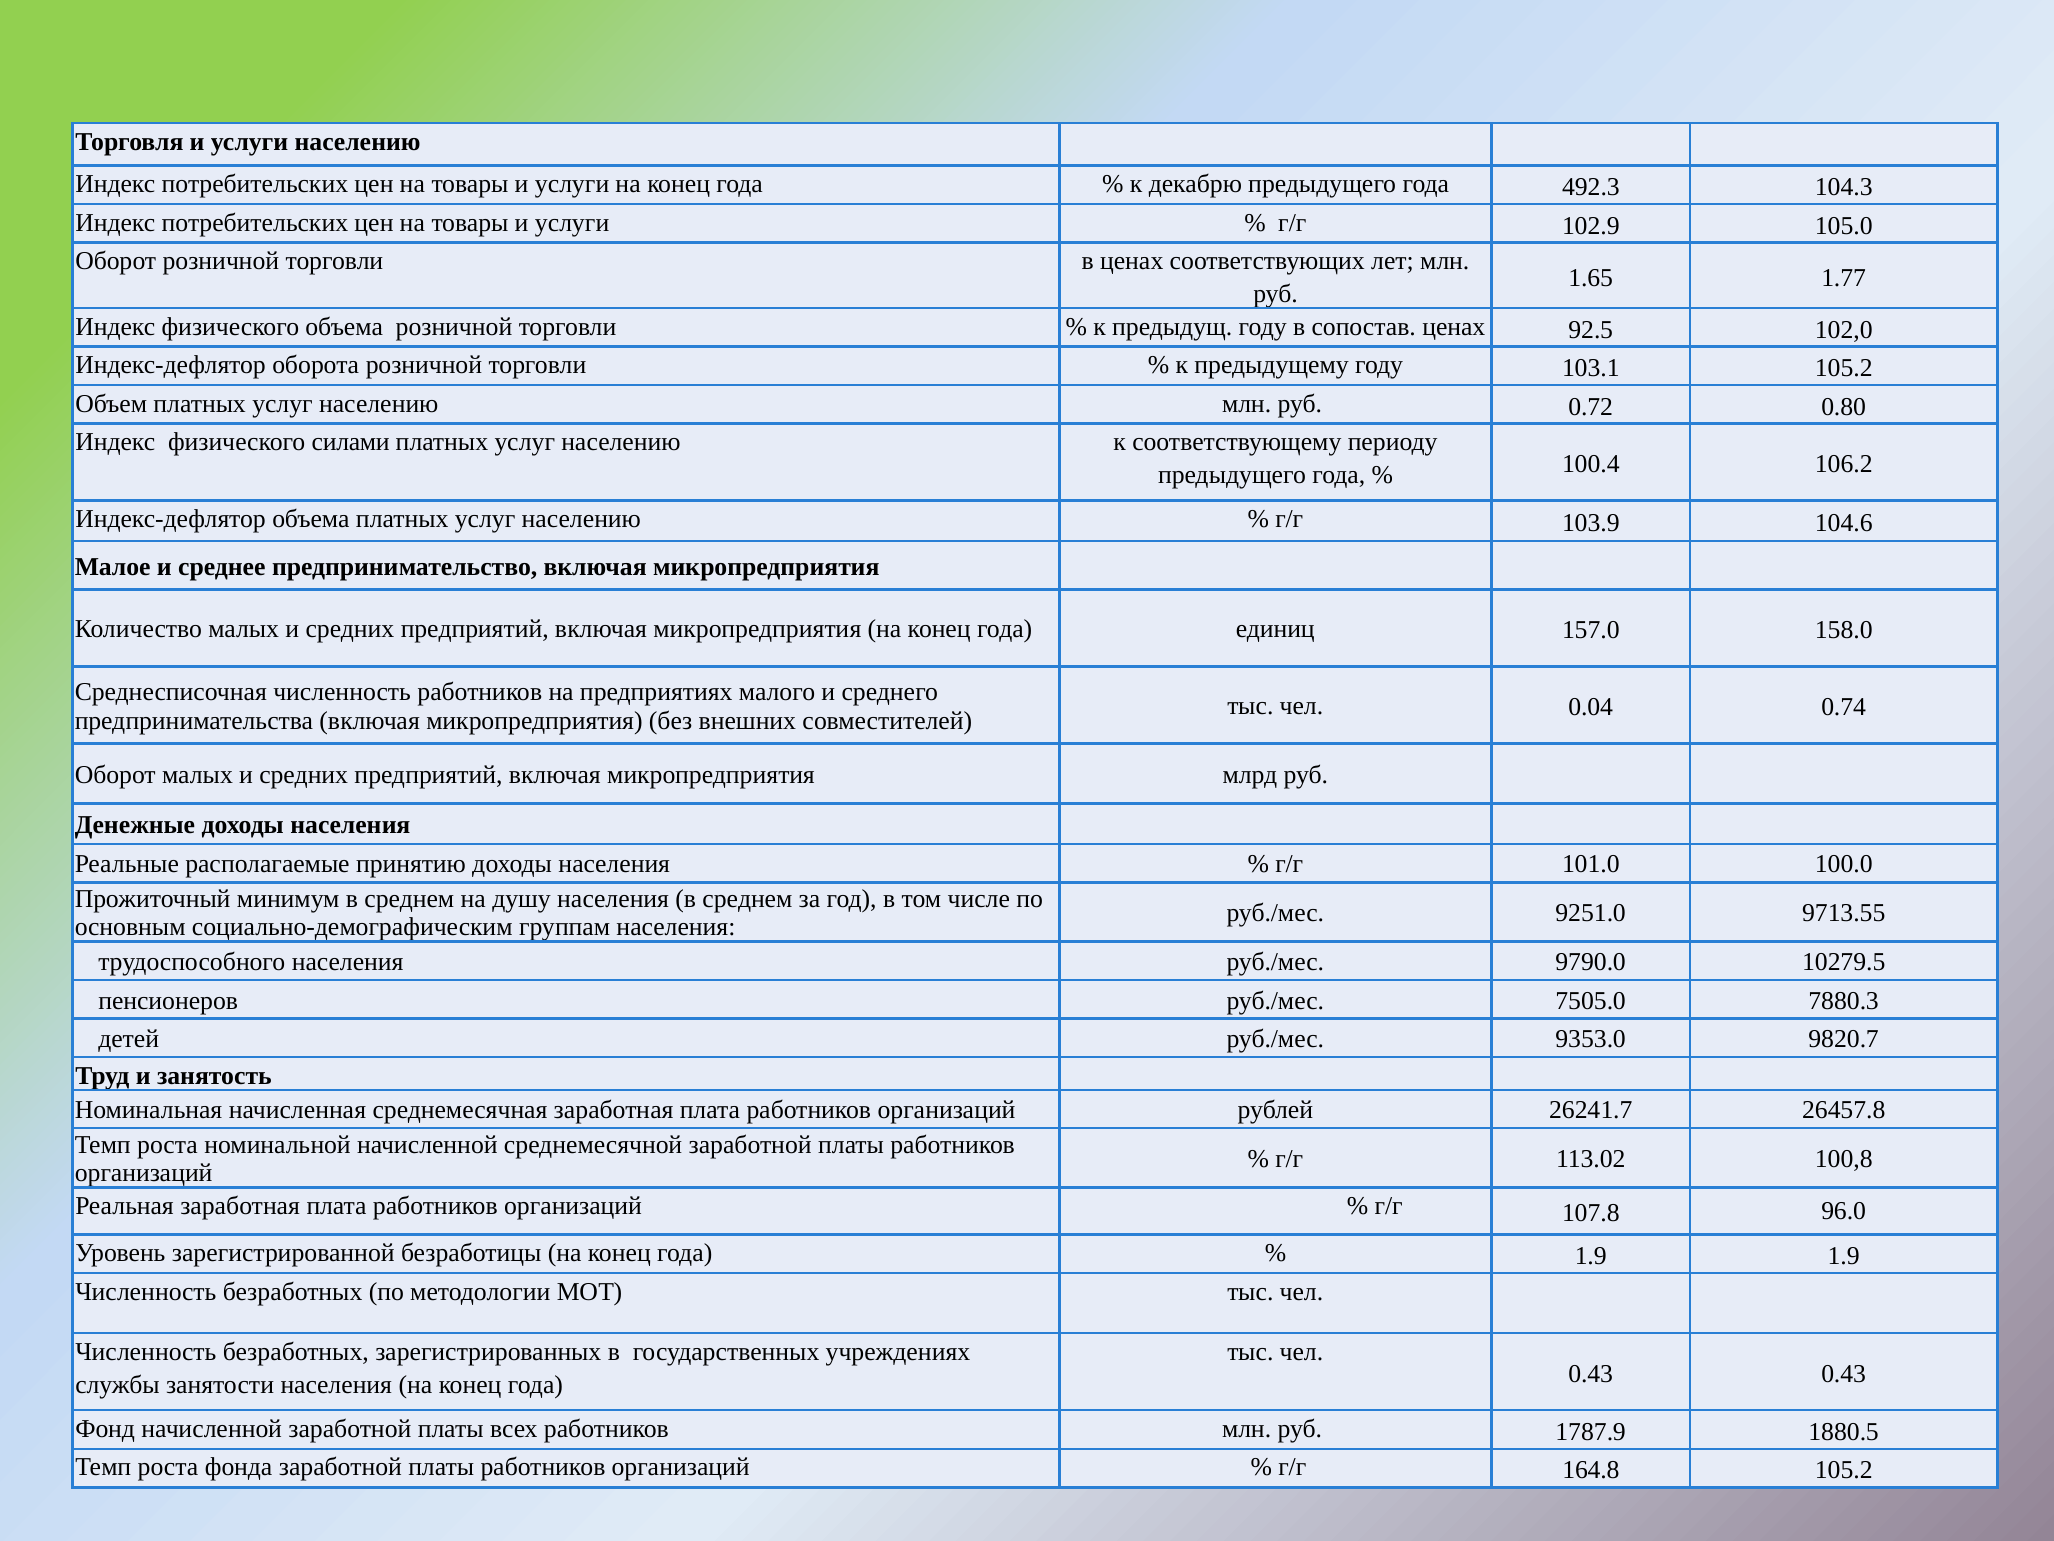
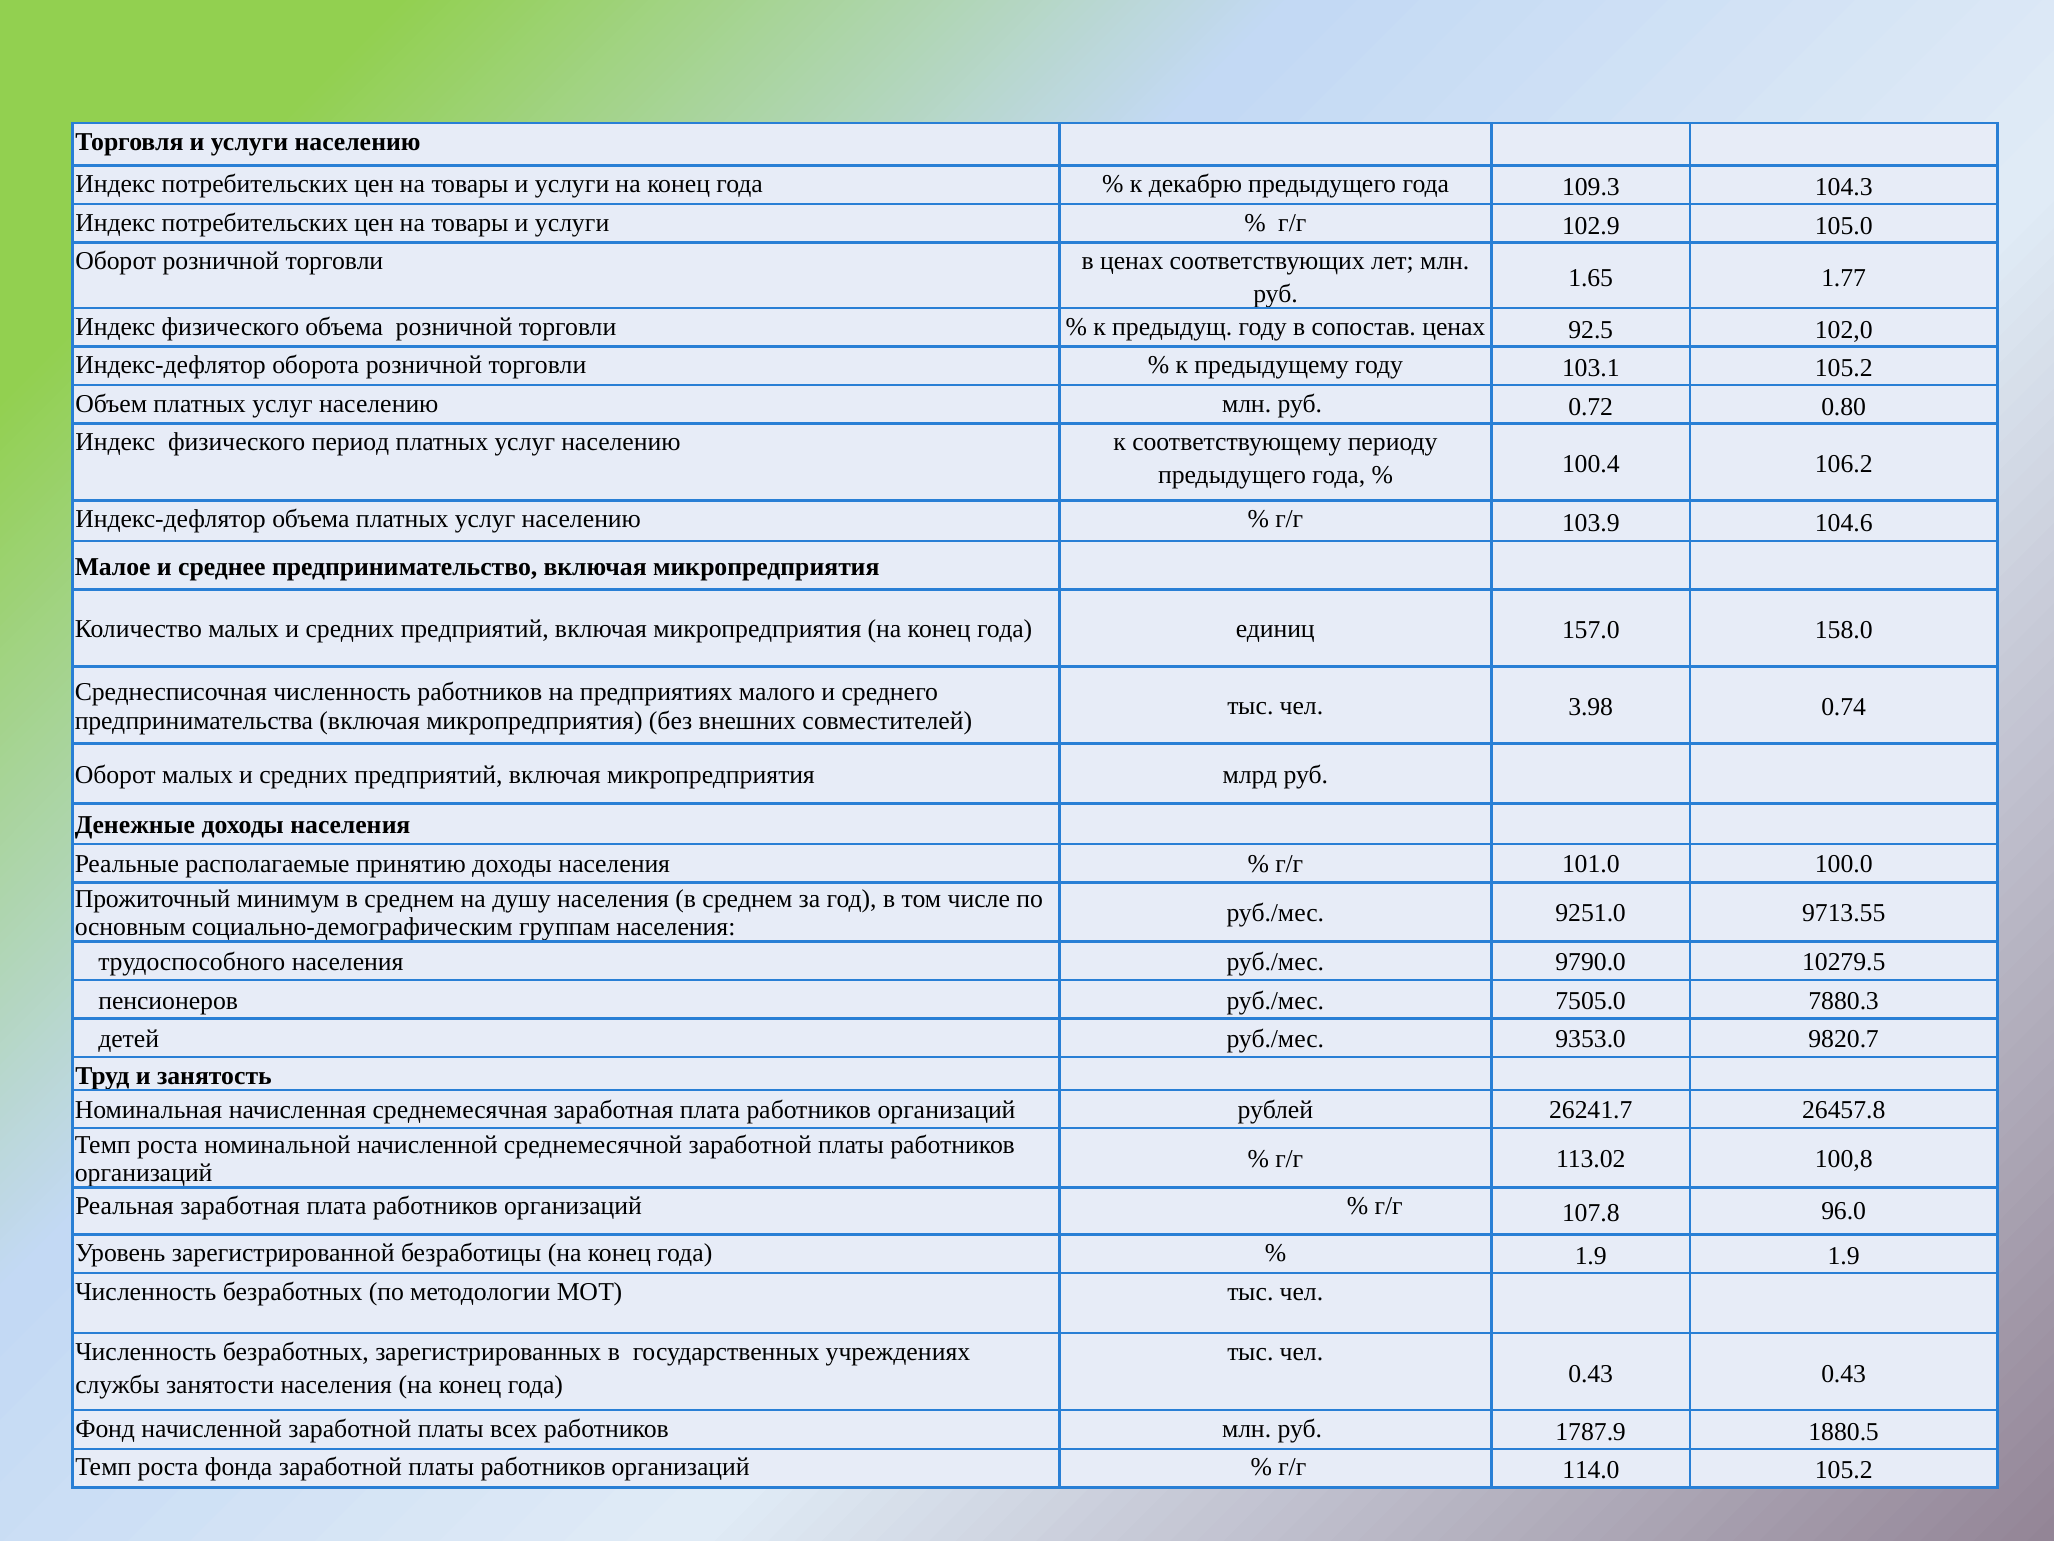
492.3: 492.3 -> 109.3 (1591, 187)
силами: силами -> период (351, 442)
0.04: 0.04 -> 3.98 (1591, 707)
164.8: 164.8 -> 114.0 (1591, 1470)
